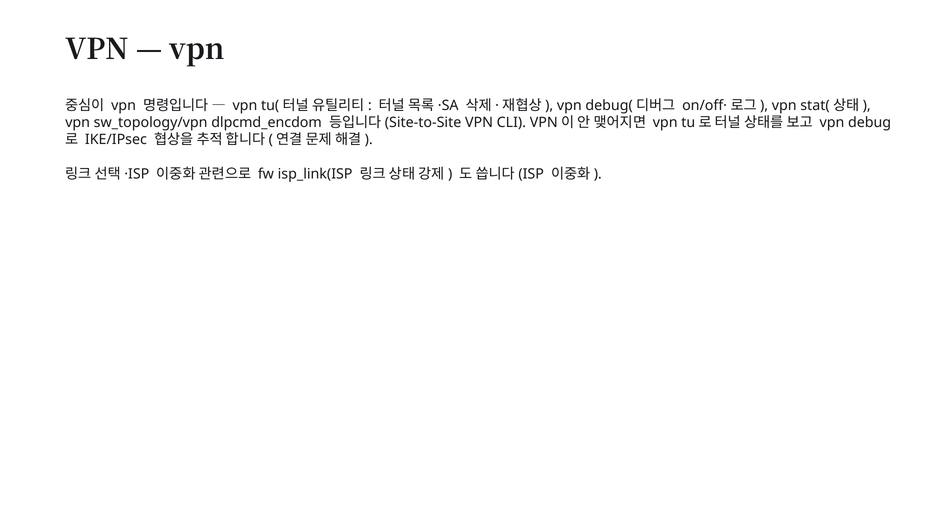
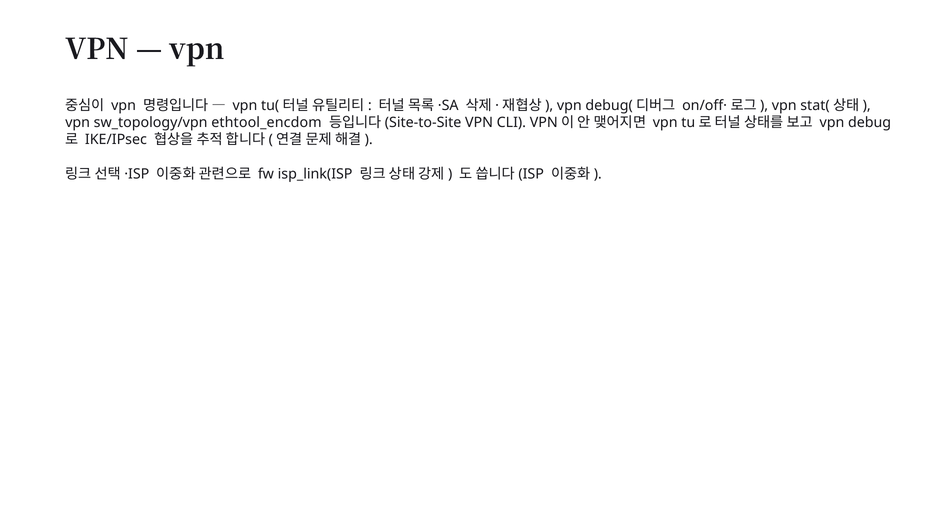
dlpcmd_encdom: dlpcmd_encdom -> ethtool_encdom (266, 122)
